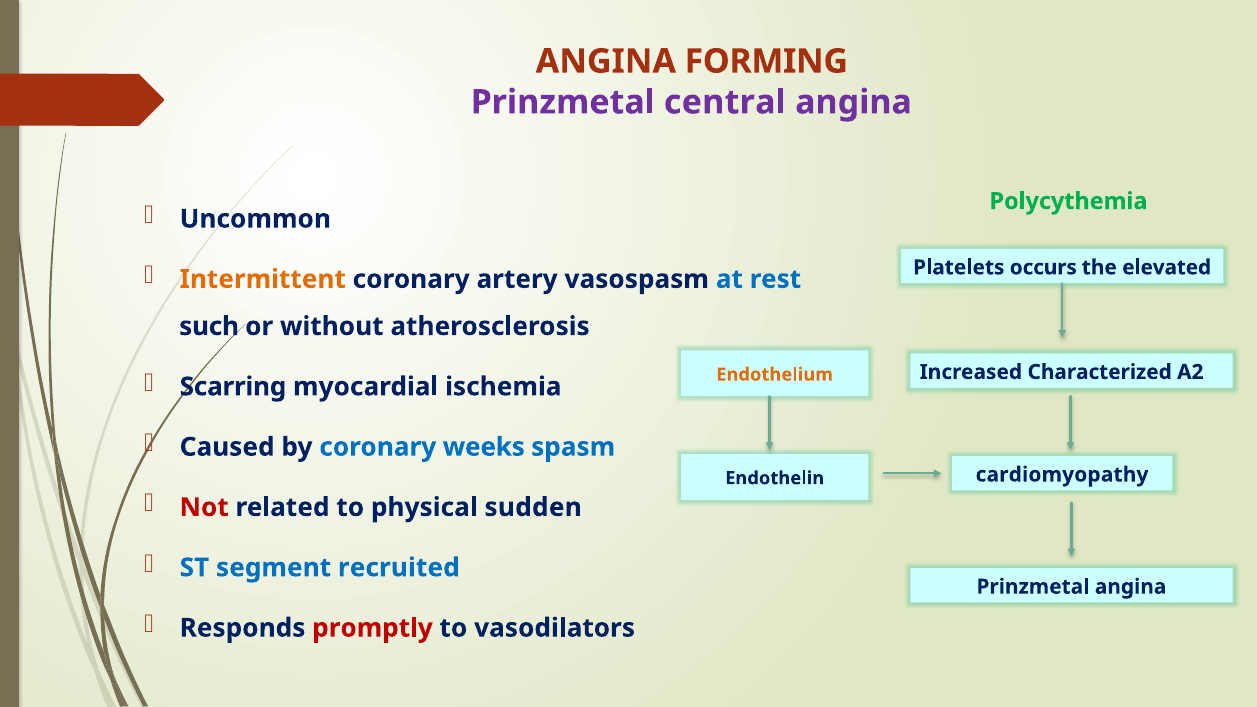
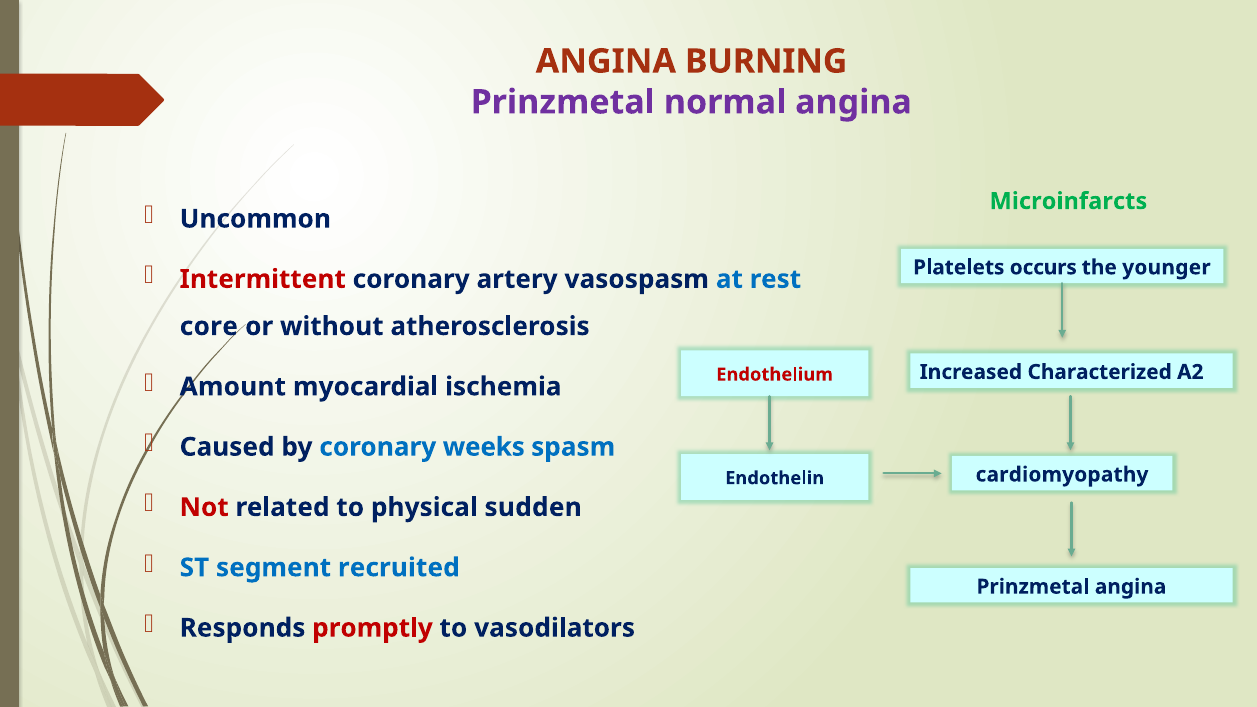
FORMING: FORMING -> BURNING (766, 61)
central: central -> normal (725, 102)
Polycythemia: Polycythemia -> Microinfarcts (1068, 201)
elevated: elevated -> younger (1166, 267)
Intermittent colour: orange -> red (263, 279)
such: such -> core (209, 326)
Endothelium colour: orange -> red (775, 375)
Scarring: Scarring -> Amount (233, 387)
